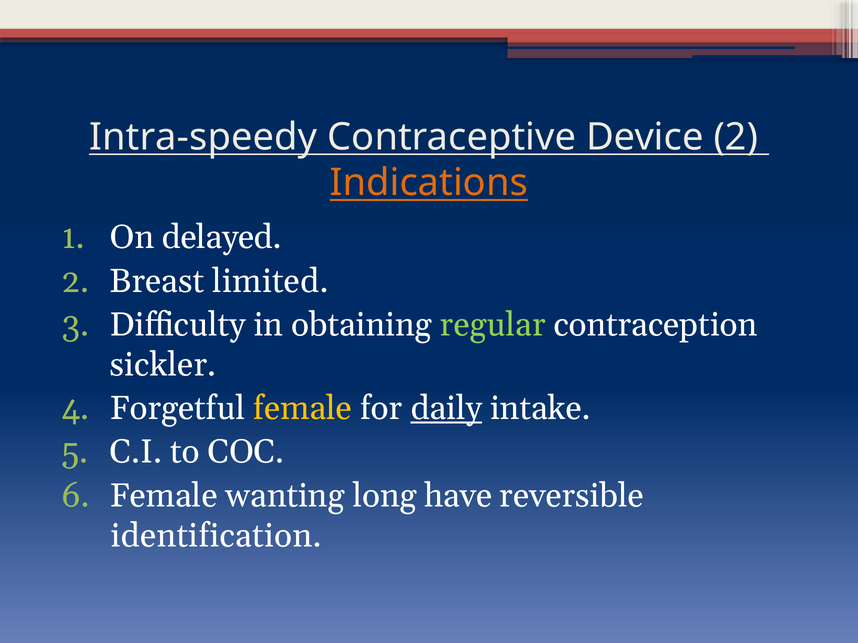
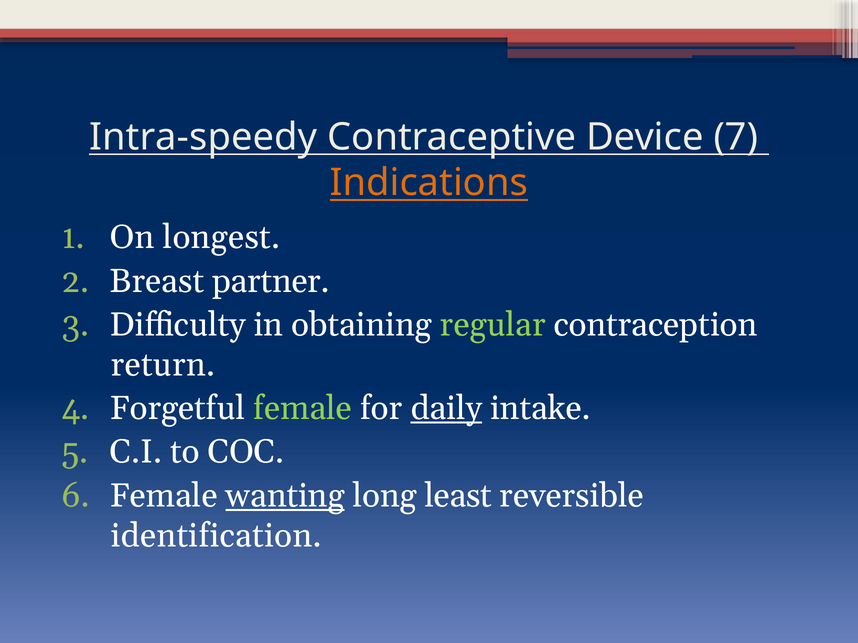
Device 2: 2 -> 7 (736, 137)
delayed: delayed -> longest (221, 238)
limited: limited -> partner (271, 281)
sickler: sickler -> return (163, 365)
female colour: yellow -> light green (303, 409)
wanting underline: none -> present (285, 496)
have: have -> least (458, 496)
